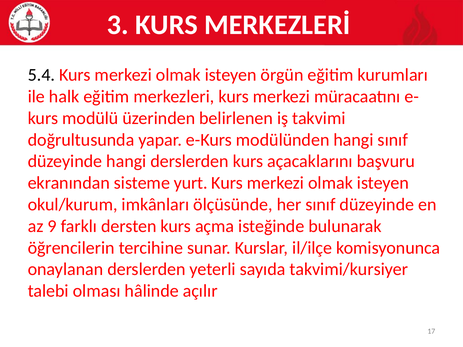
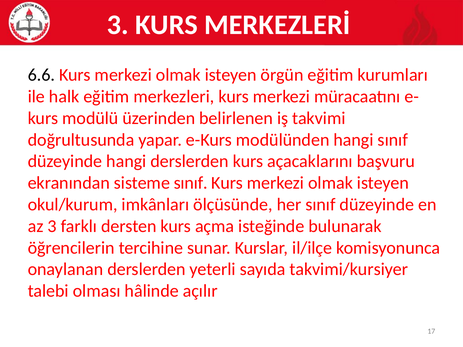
5.4: 5.4 -> 6.6 (41, 75)
sisteme yurt: yurt -> sınıf (191, 183)
az 9: 9 -> 3 (52, 226)
